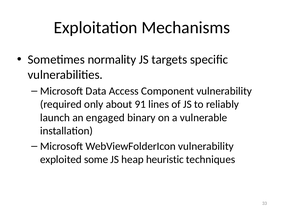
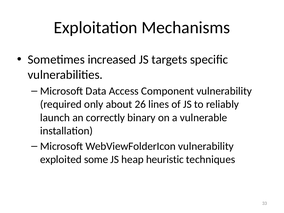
normality: normality -> increased (112, 60)
91: 91 -> 26 (140, 104)
engaged: engaged -> correctly (105, 118)
